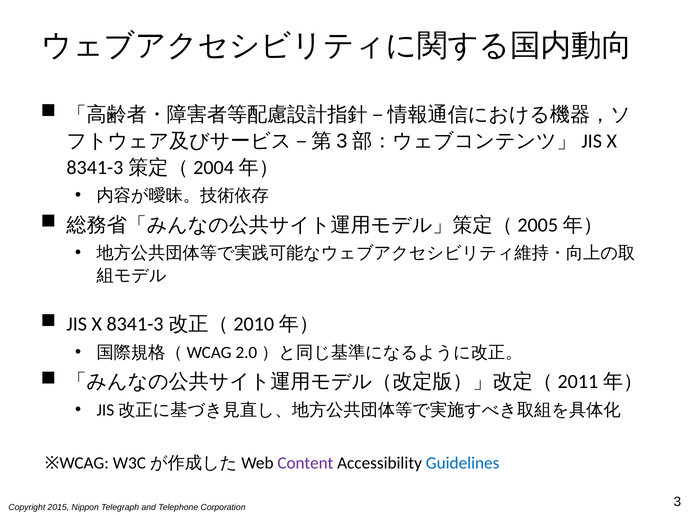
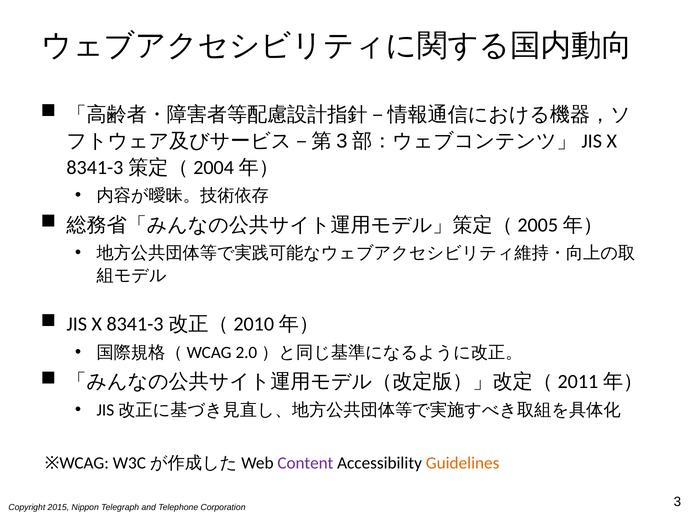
Guidelines colour: blue -> orange (463, 463)
